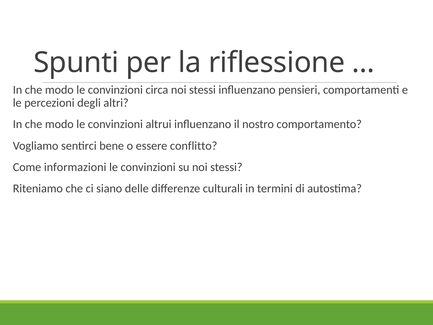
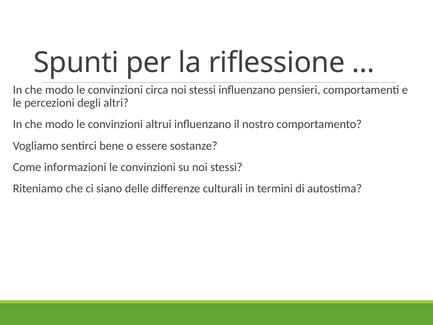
conflitto: conflitto -> sostanze (194, 146)
